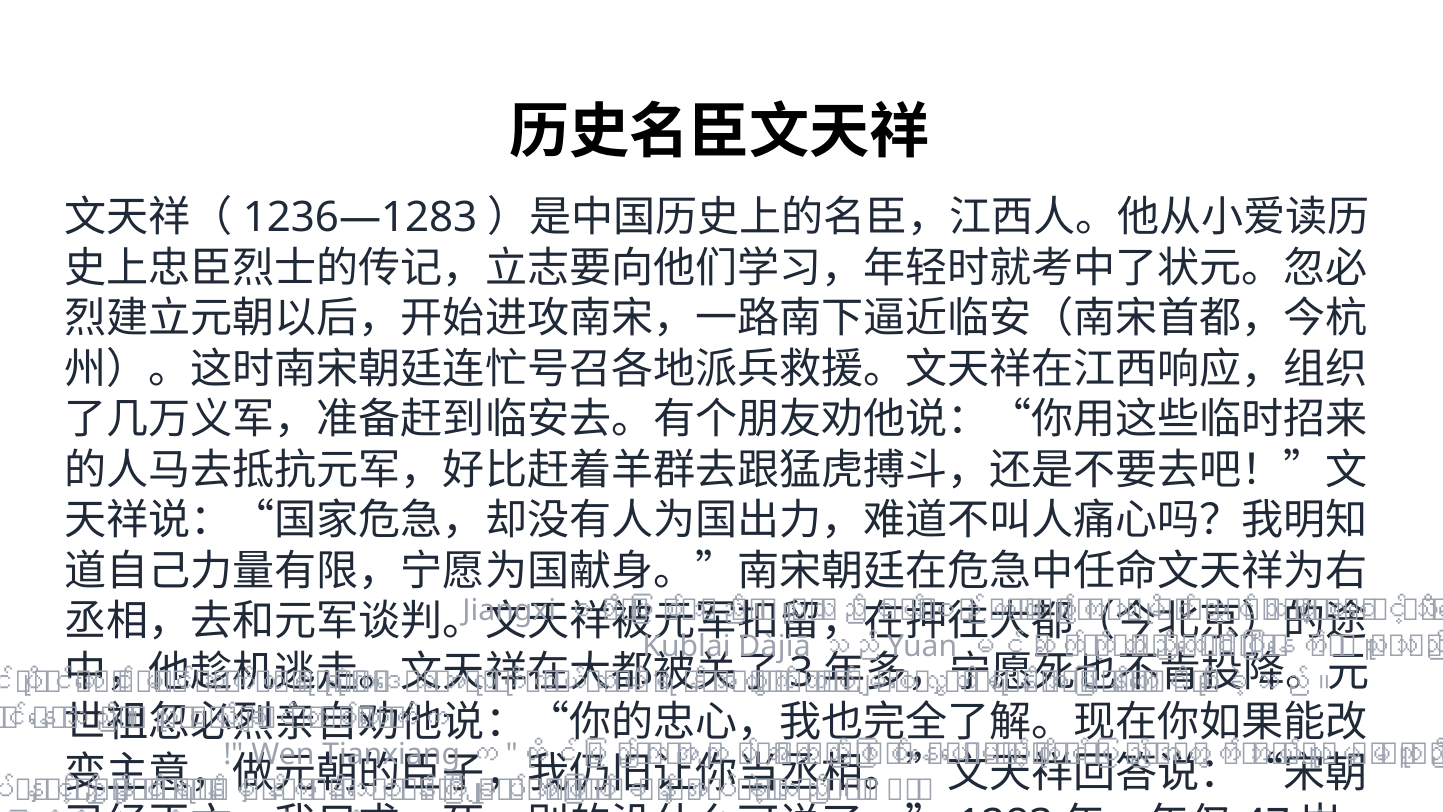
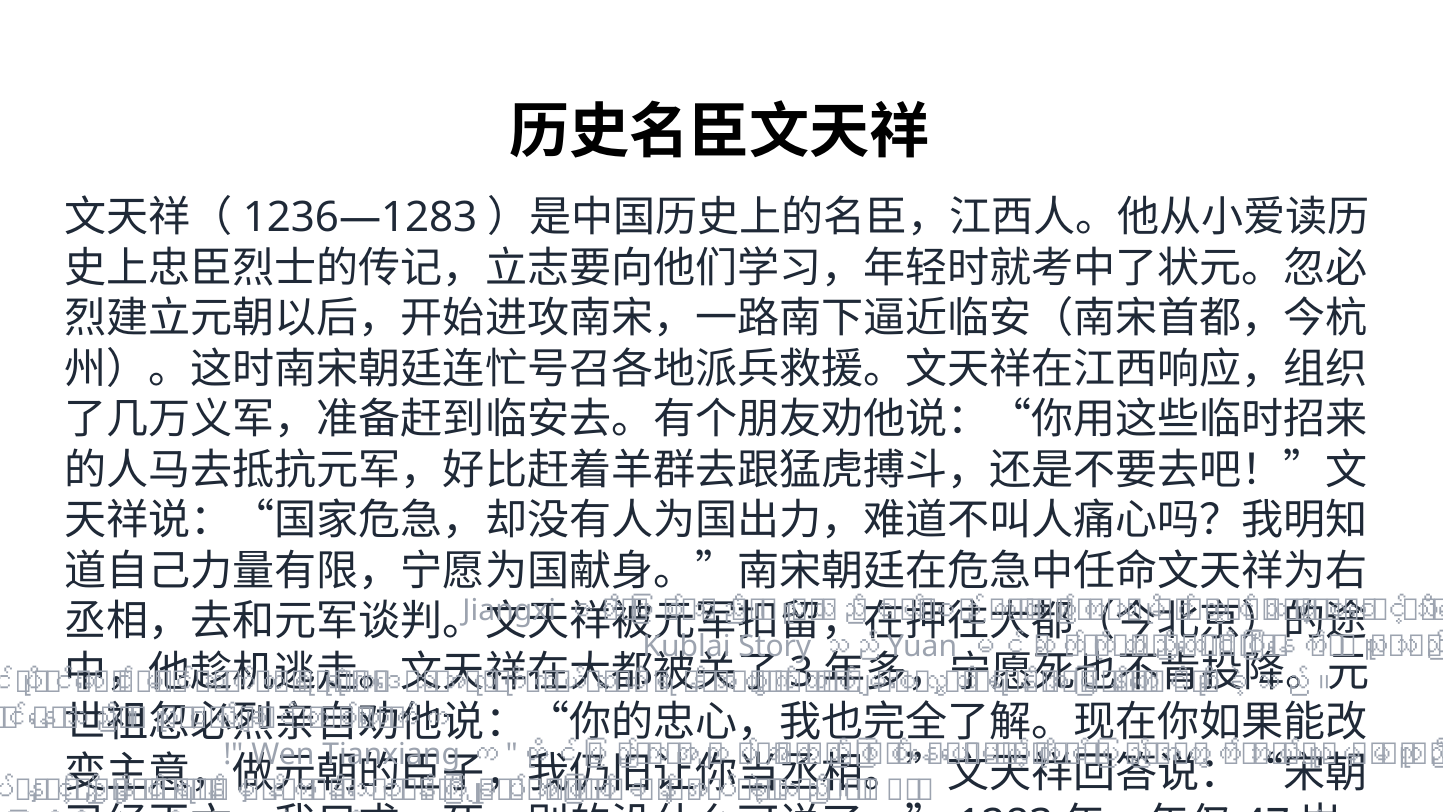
Dàjiā: Dàjiā -> Story (775, 646)
